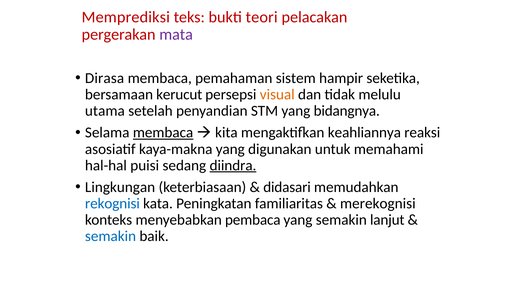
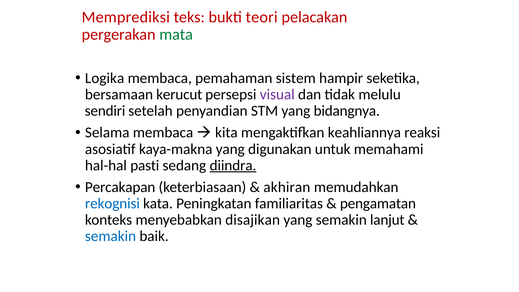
mata colour: purple -> green (176, 35)
Dirasa: Dirasa -> Logika (105, 78)
visual colour: orange -> purple (277, 95)
utama: utama -> sendiri (105, 111)
membaca underline: present -> none (163, 133)
puisi: puisi -> pasti (145, 165)
Lingkungan: Lingkungan -> Percakapan (120, 187)
didasari: didasari -> akhiran (287, 187)
merekognisi: merekognisi -> pengamatan (378, 203)
pembaca: pembaca -> disajikan (253, 220)
